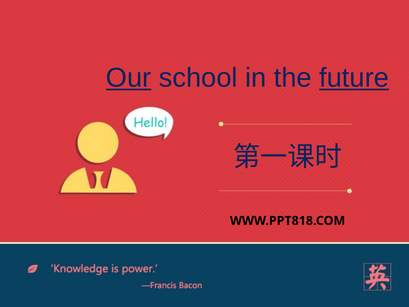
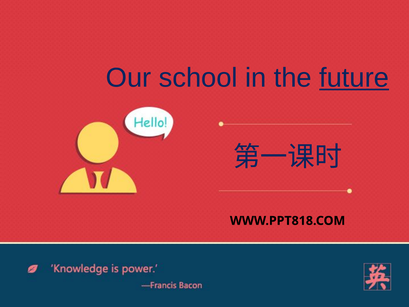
Our underline: present -> none (129, 78)
